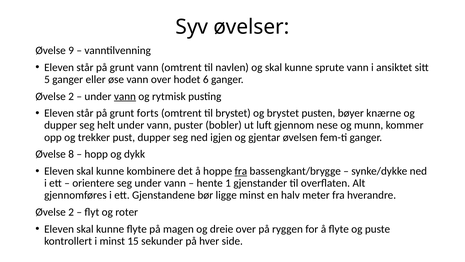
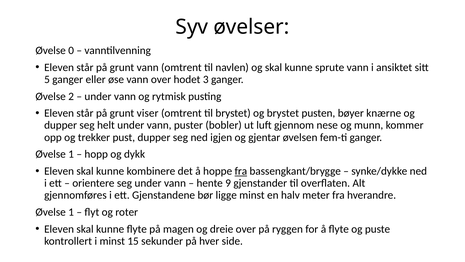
9: 9 -> 0 (71, 50)
6: 6 -> 3 (206, 79)
vann underline: present -> none (125, 96)
forts: forts -> viser (148, 113)
8: 8 -> 1 (71, 154)
1: 1 -> 9 (228, 183)
2: 2 -> 1 (71, 212)
